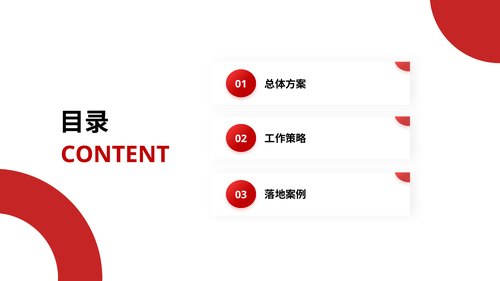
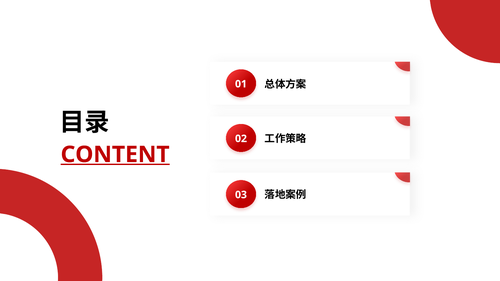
CONTENT underline: none -> present (115, 155)
